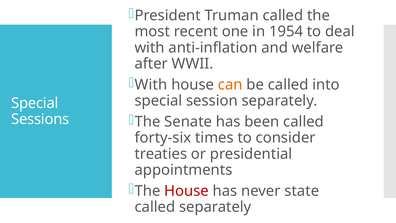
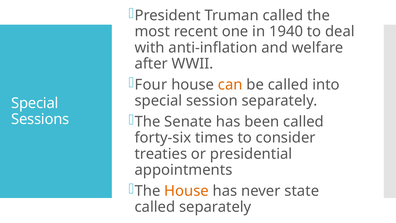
1954: 1954 -> 1940 (286, 32)
With: With -> Four (151, 85)
House colour: red -> orange (187, 191)
